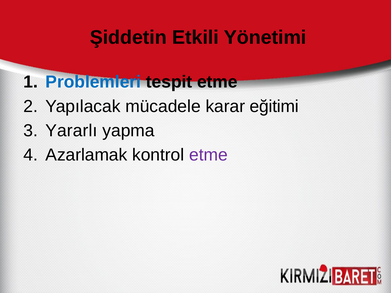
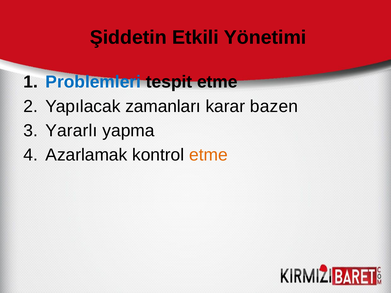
mücadele: mücadele -> zamanları (163, 106)
eğitimi: eğitimi -> bazen (274, 106)
etme colour: purple -> orange (208, 155)
